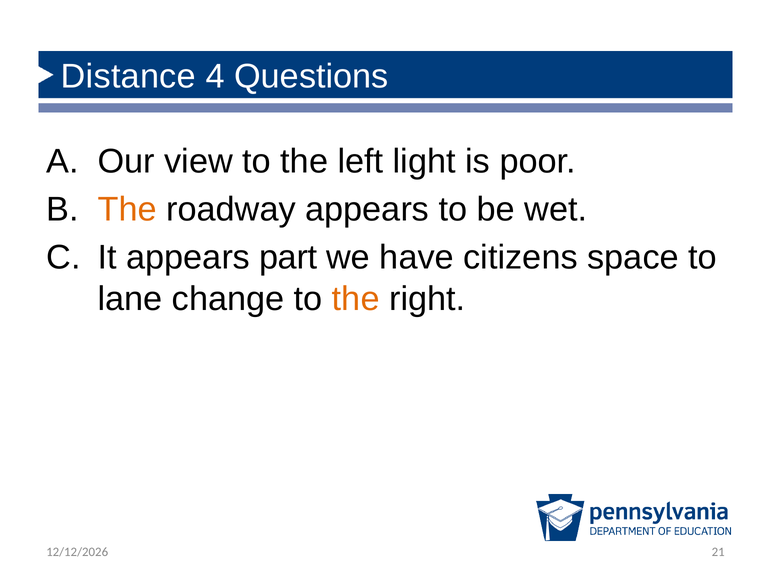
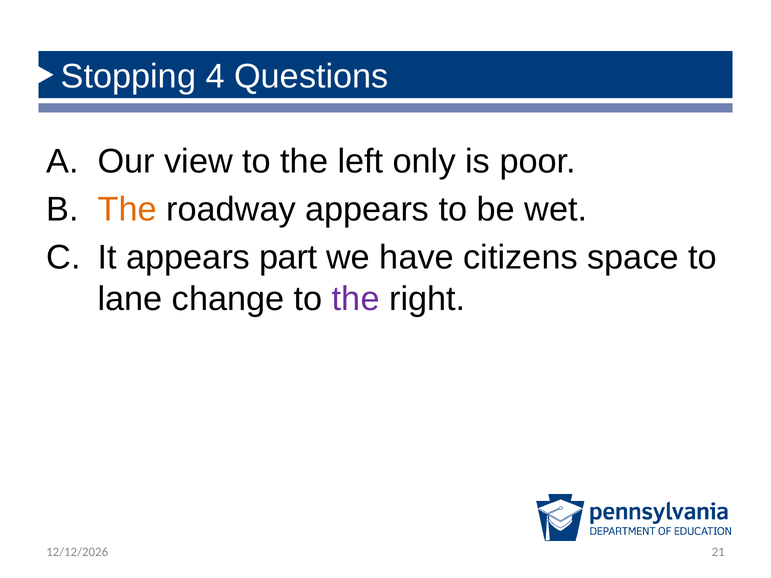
Distance: Distance -> Stopping (128, 76)
light: light -> only (424, 162)
the colour: orange -> purple (356, 299)
